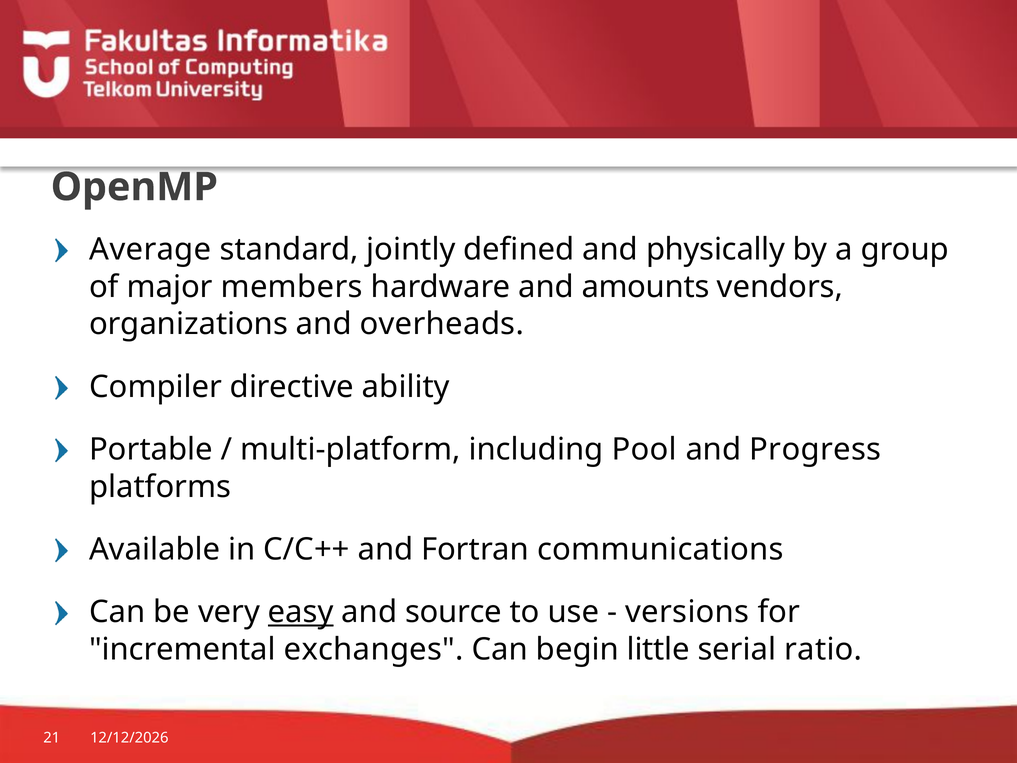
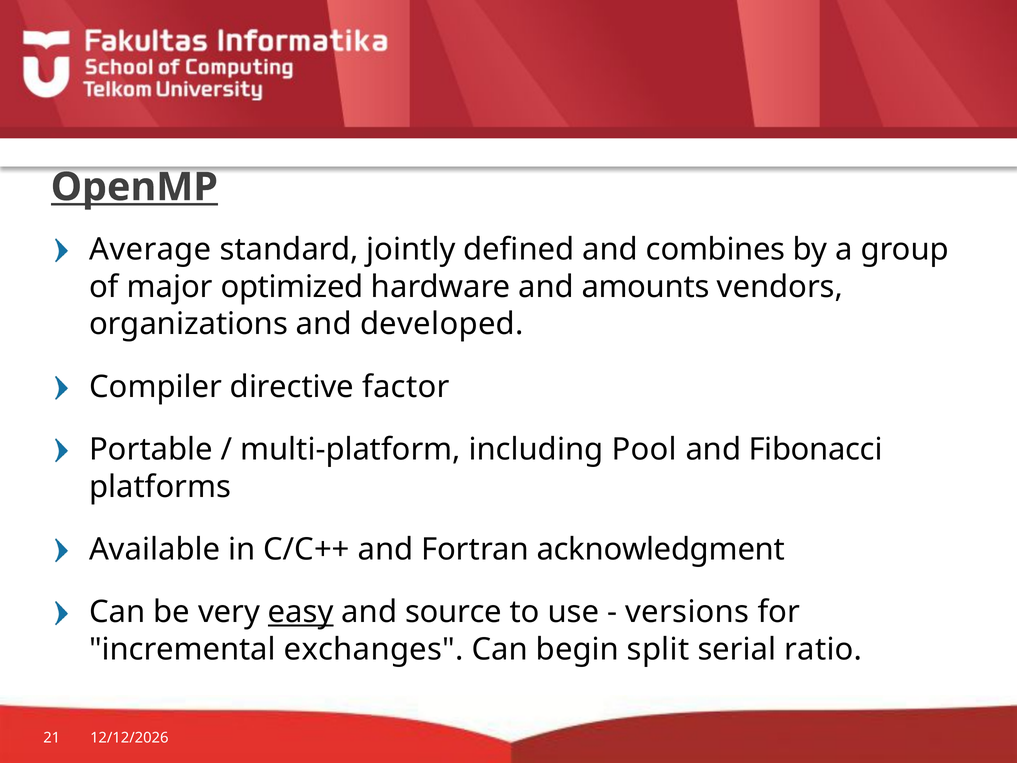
OpenMP underline: none -> present (134, 187)
physically: physically -> combines (716, 249)
members: members -> optimized (292, 287)
overheads: overheads -> developed (442, 324)
ability: ability -> factor (406, 387)
Progress: Progress -> Fibonacci (816, 449)
communications: communications -> acknowledgment (661, 549)
little: little -> split (658, 649)
